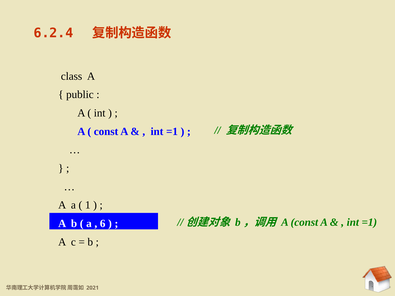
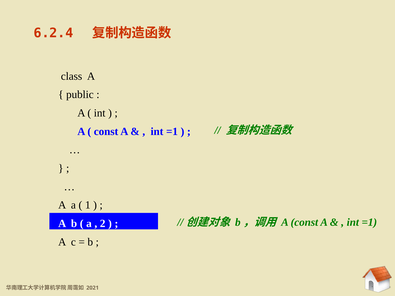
6: 6 -> 2 (103, 224)
